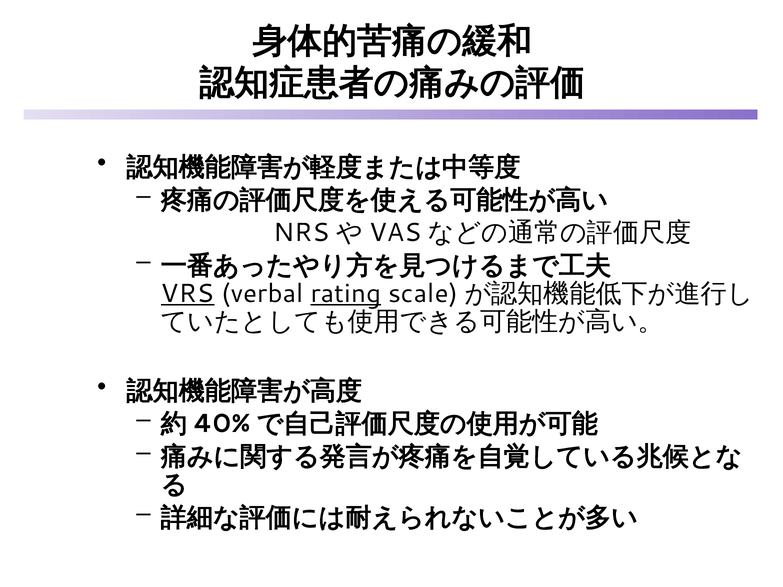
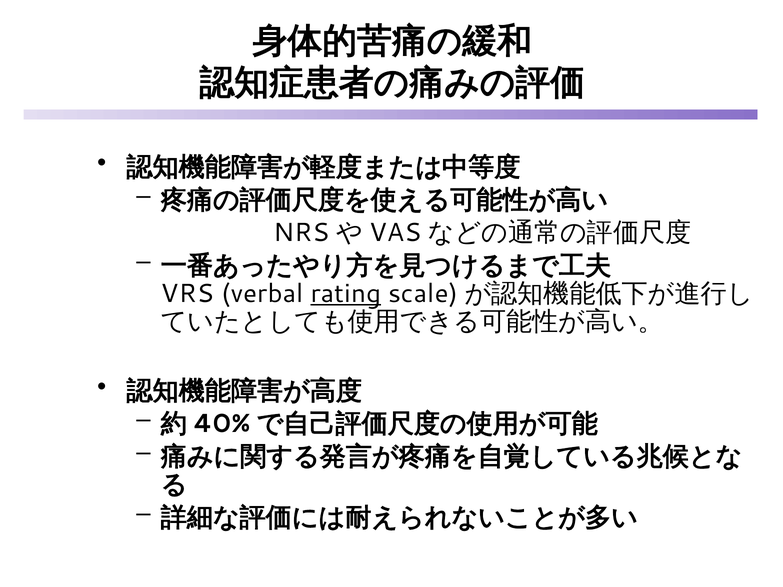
VRS underline: present -> none (188, 294)
